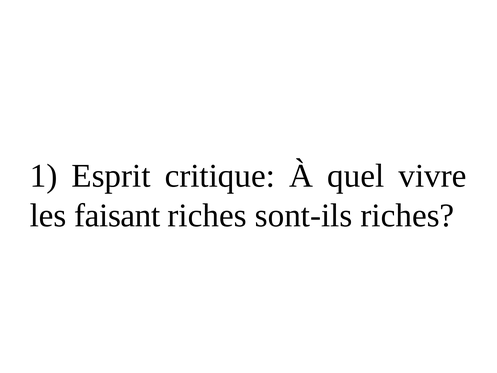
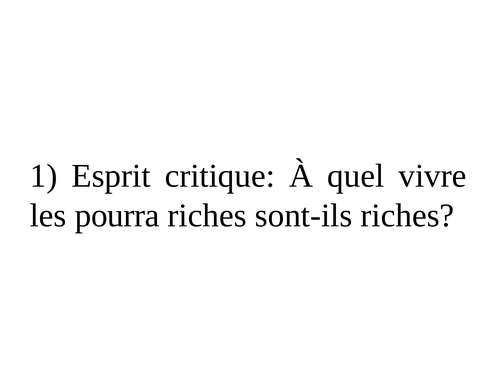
faisant: faisant -> pourra (117, 215)
